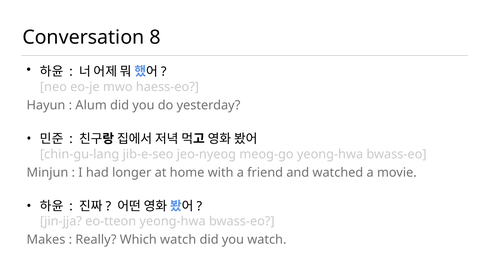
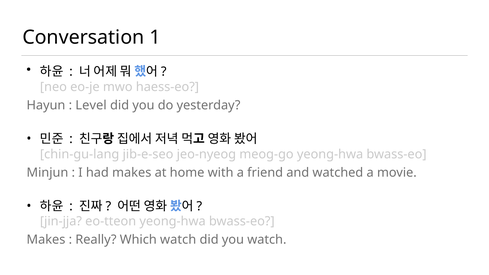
8: 8 -> 1 (155, 37)
Alum: Alum -> Level (91, 105)
had longer: longer -> makes (132, 173)
